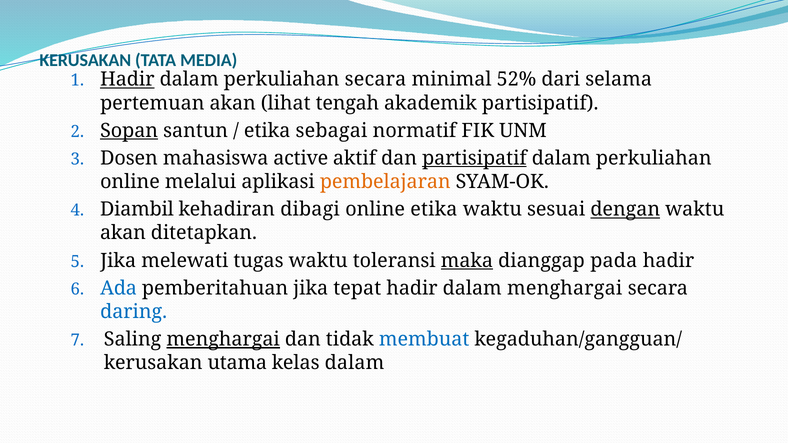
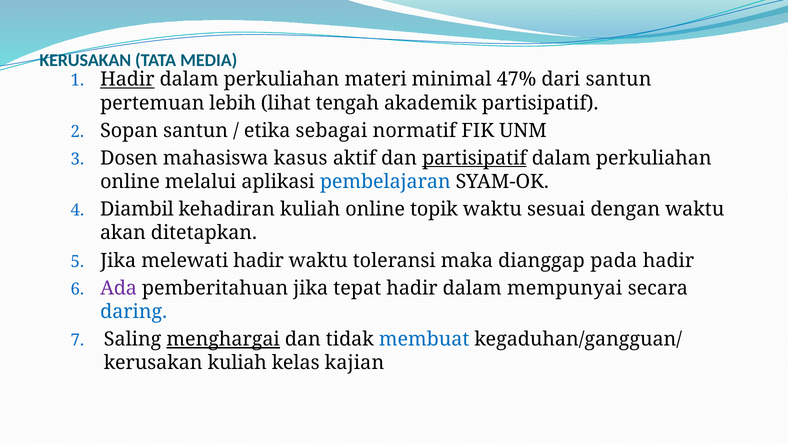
perkuliahan secara: secara -> materi (376, 79)
52%: 52% -> 47% (516, 79)
dari selama: selama -> santun (619, 79)
pertemuan akan: akan -> lebih (233, 103)
Sopan underline: present -> none (129, 131)
active: active -> kasus (301, 158)
pembelajaran colour: orange -> blue (385, 182)
kehadiran dibagi: dibagi -> kuliah (310, 209)
online etika: etika -> topik (434, 209)
dengan underline: present -> none (625, 209)
melewati tugas: tugas -> hadir (259, 261)
maka underline: present -> none (467, 261)
Ada colour: blue -> purple (119, 288)
dalam menghargai: menghargai -> mempunyai (565, 288)
kerusakan utama: utama -> kuliah (237, 363)
kelas dalam: dalam -> kajian (354, 363)
